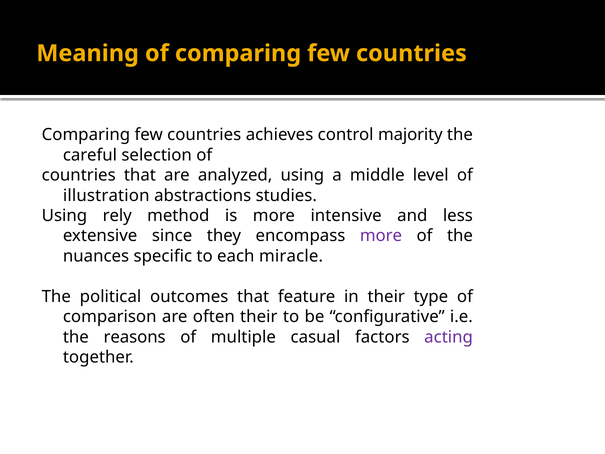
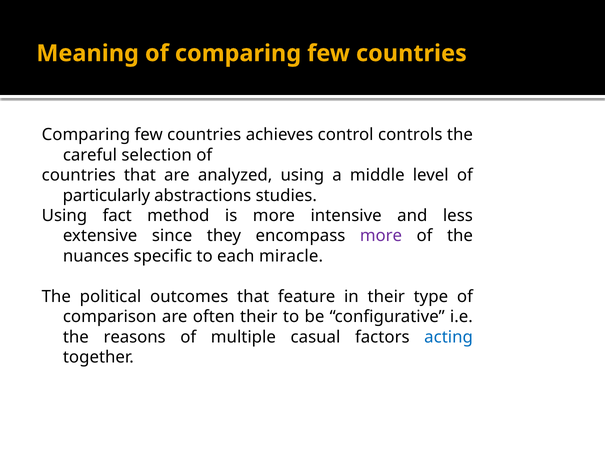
majority: majority -> controls (410, 135)
illustration: illustration -> particularly (106, 195)
rely: rely -> fact (117, 216)
acting colour: purple -> blue (449, 337)
